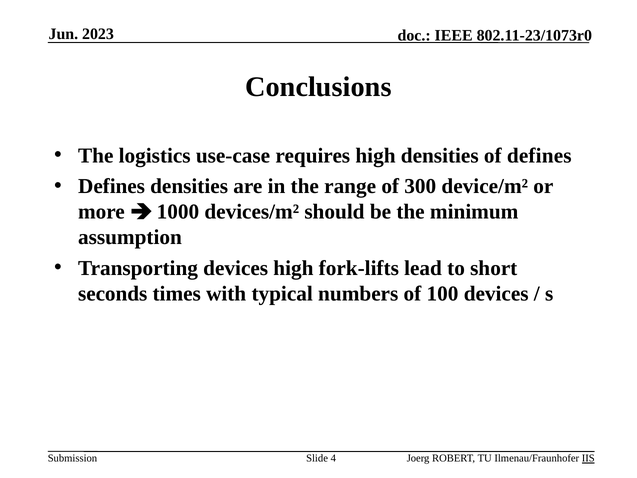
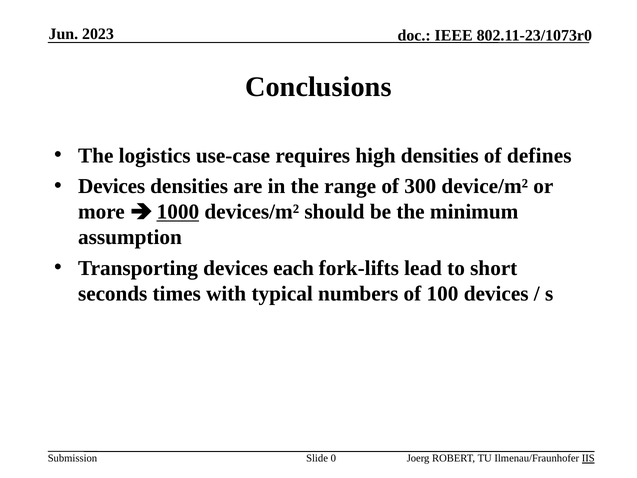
Defines: Defines -> Devices (112, 186)
1000 underline: none -> present (178, 212)
devices high: high -> each (294, 268)
4: 4 -> 0 (333, 458)
